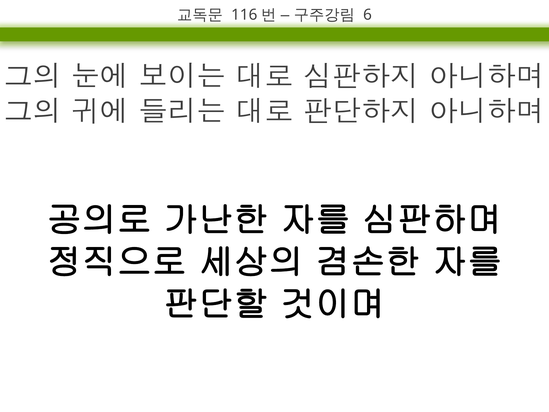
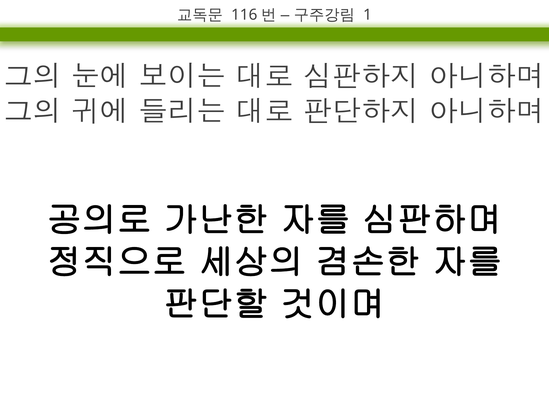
6: 6 -> 1 (368, 15)
